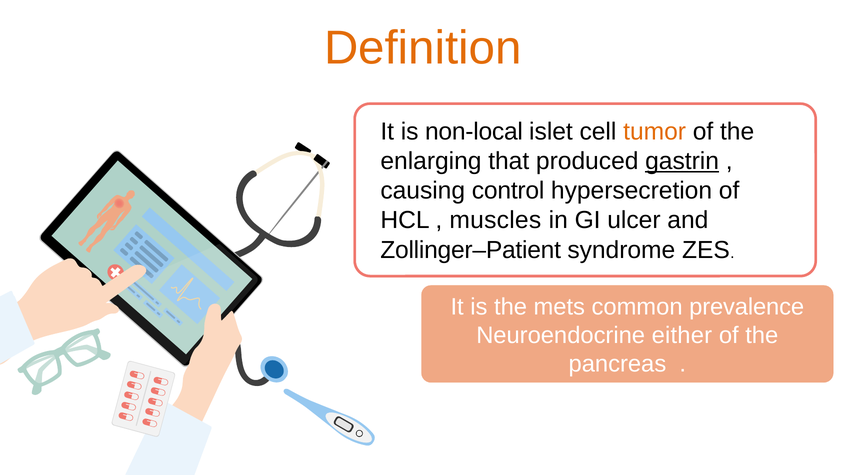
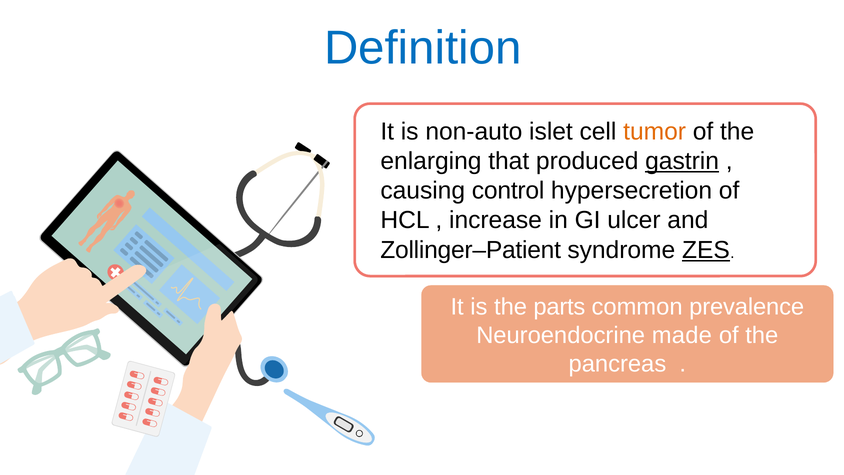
Definition colour: orange -> blue (423, 48)
non-local: non-local -> non-auto (474, 132)
muscles: muscles -> increase (495, 220)
ZES underline: none -> present (706, 250)
mets: mets -> parts (559, 307)
either: either -> made (682, 335)
